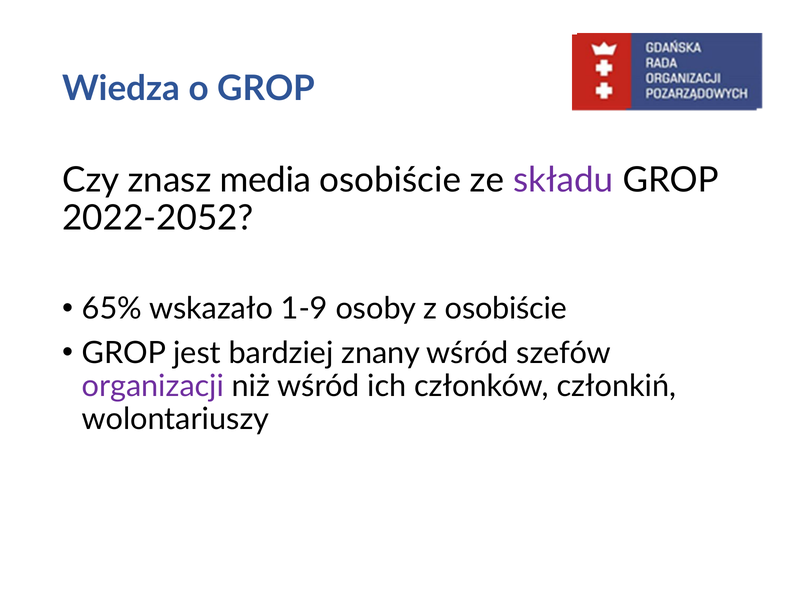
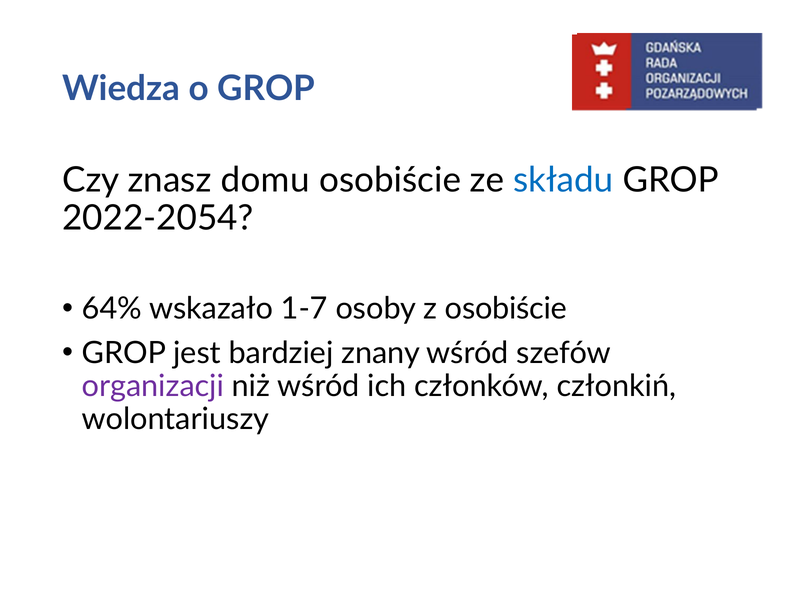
media: media -> domu (265, 180)
składu colour: purple -> blue (563, 180)
2022-2052: 2022-2052 -> 2022-2054 (158, 218)
65%: 65% -> 64% (112, 309)
1-9: 1-9 -> 1-7 (304, 309)
